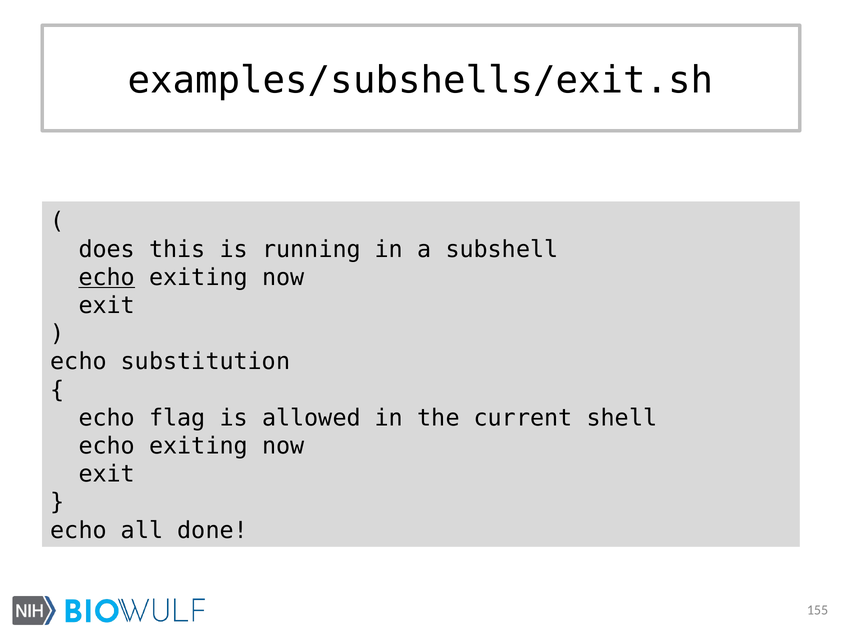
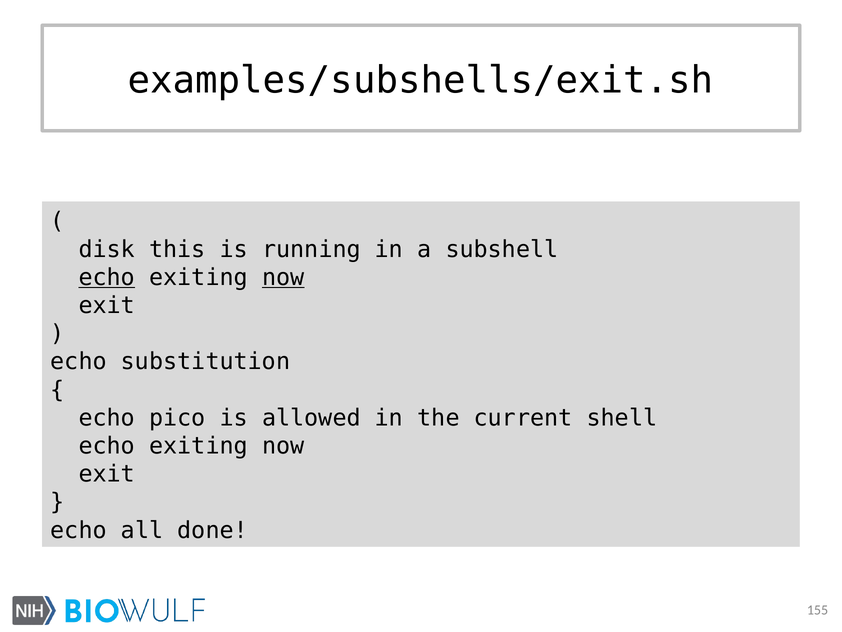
does: does -> disk (107, 249)
now underline: none -> present (283, 277)
flag: flag -> pico (177, 418)
